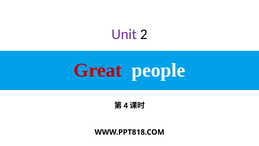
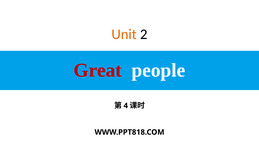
Unit colour: purple -> orange (124, 34)
